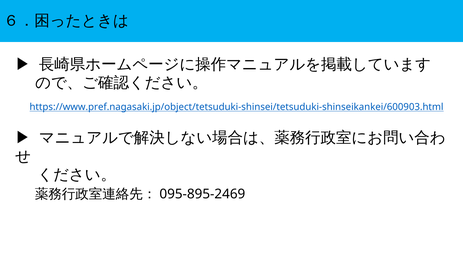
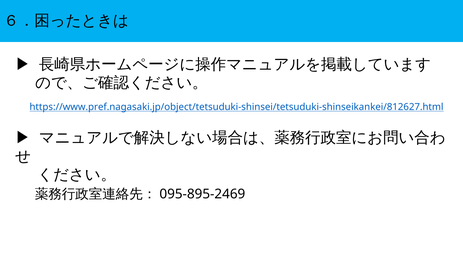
https://www.pref.nagasaki.jp/object/tetsuduki-shinsei/tetsuduki-shinseikankei/600903.html: https://www.pref.nagasaki.jp/object/tetsuduki-shinsei/tetsuduki-shinseikankei/600903.html -> https://www.pref.nagasaki.jp/object/tetsuduki-shinsei/tetsuduki-shinseikankei/812627.html (237, 107)
